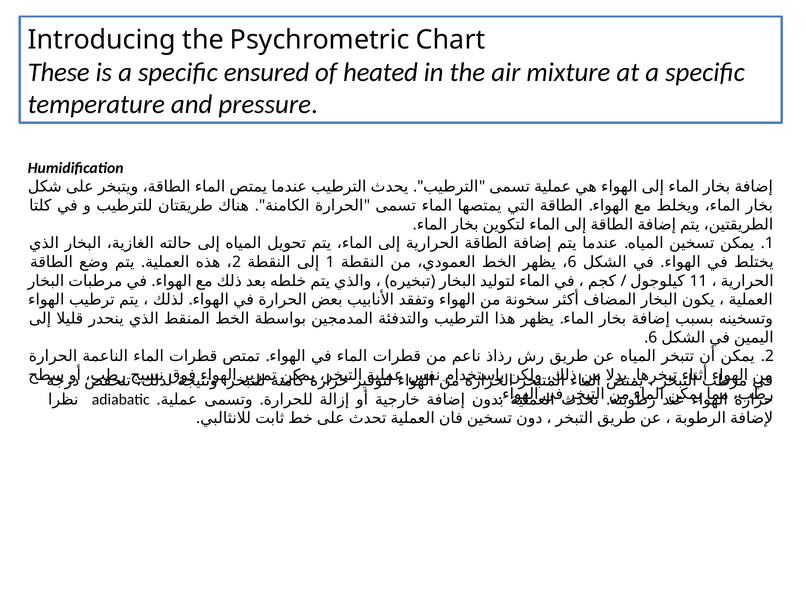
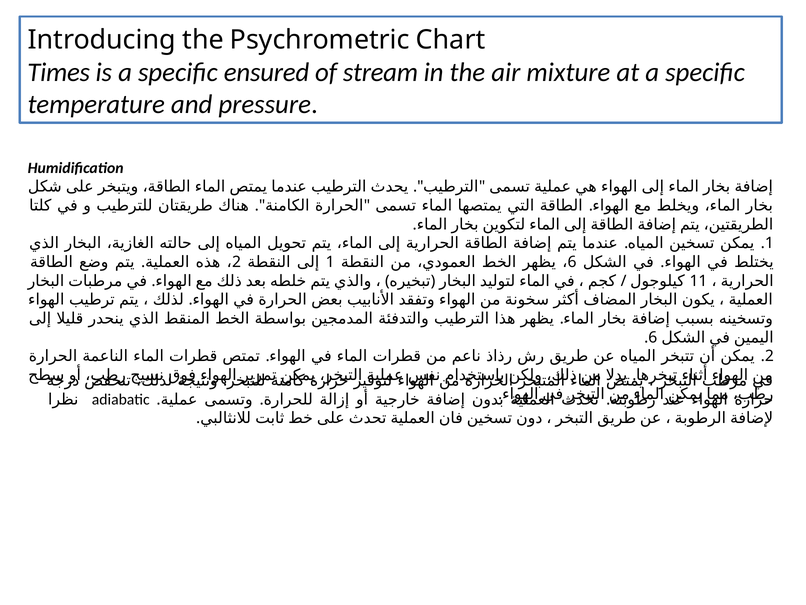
These: These -> Times (59, 72)
heated: heated -> stream (380, 72)
